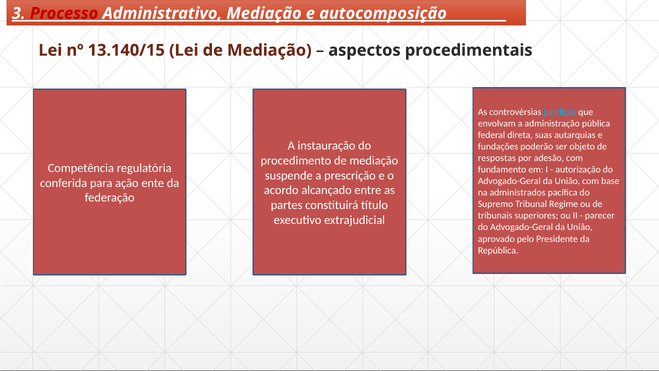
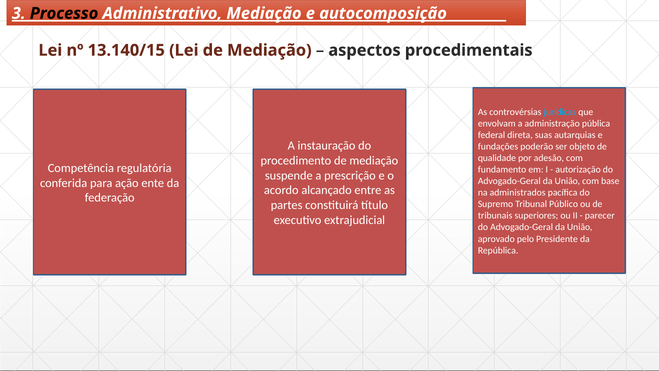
Processo colour: red -> black (64, 13)
respostas: respostas -> qualidade (497, 158)
Regime: Regime -> Público (564, 204)
